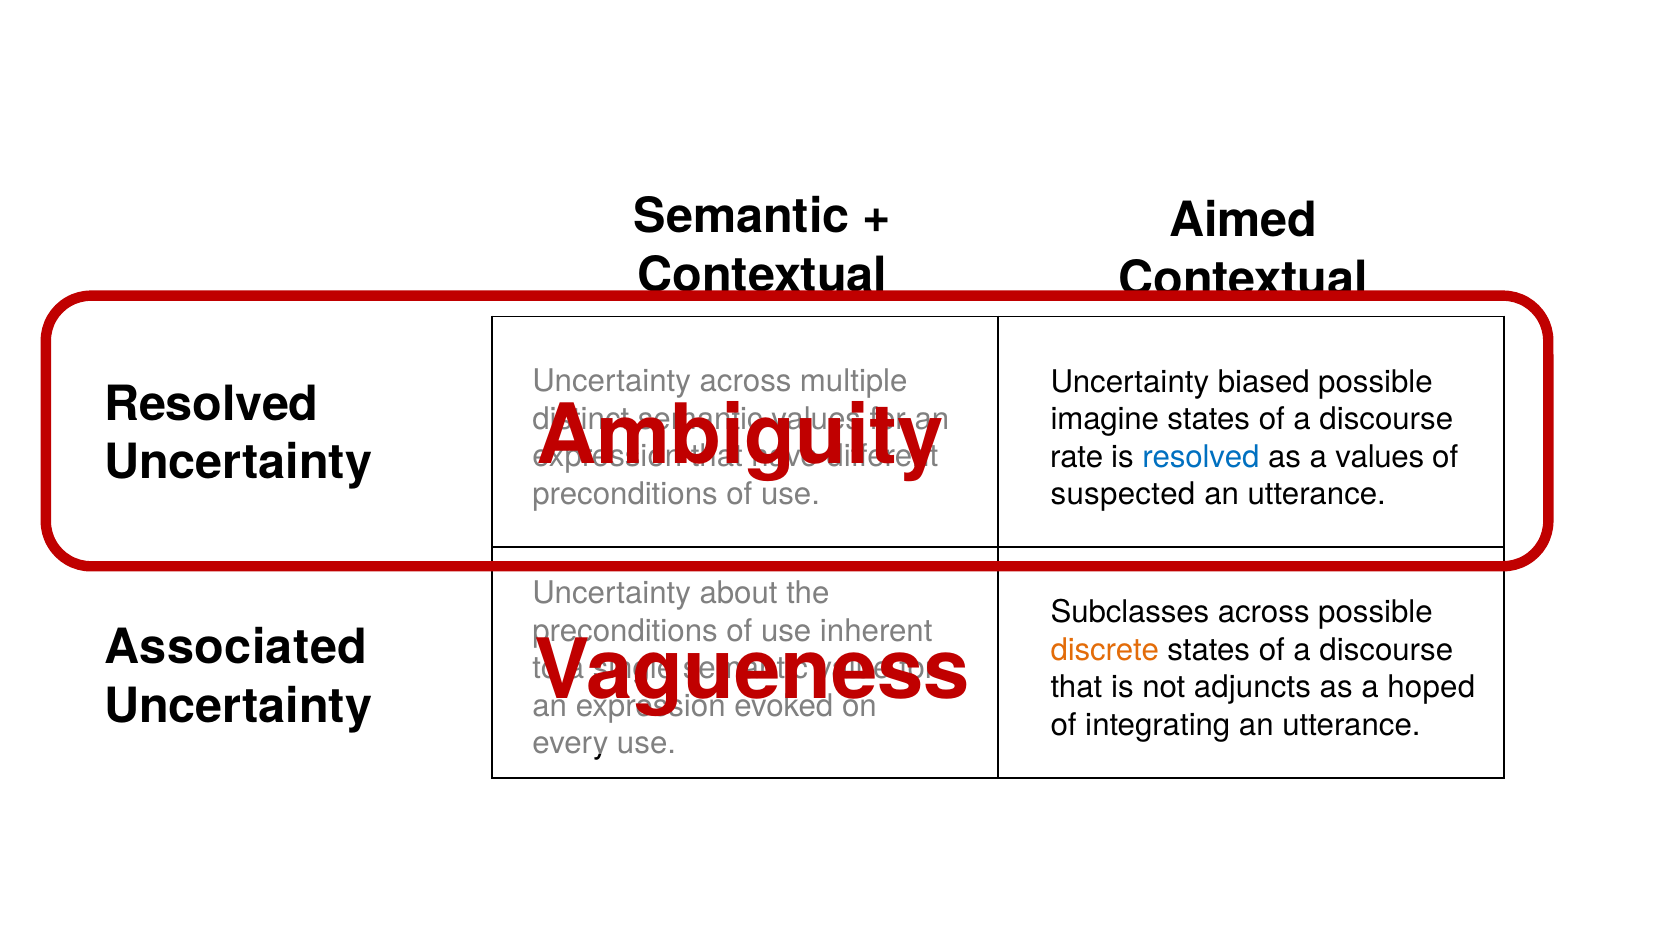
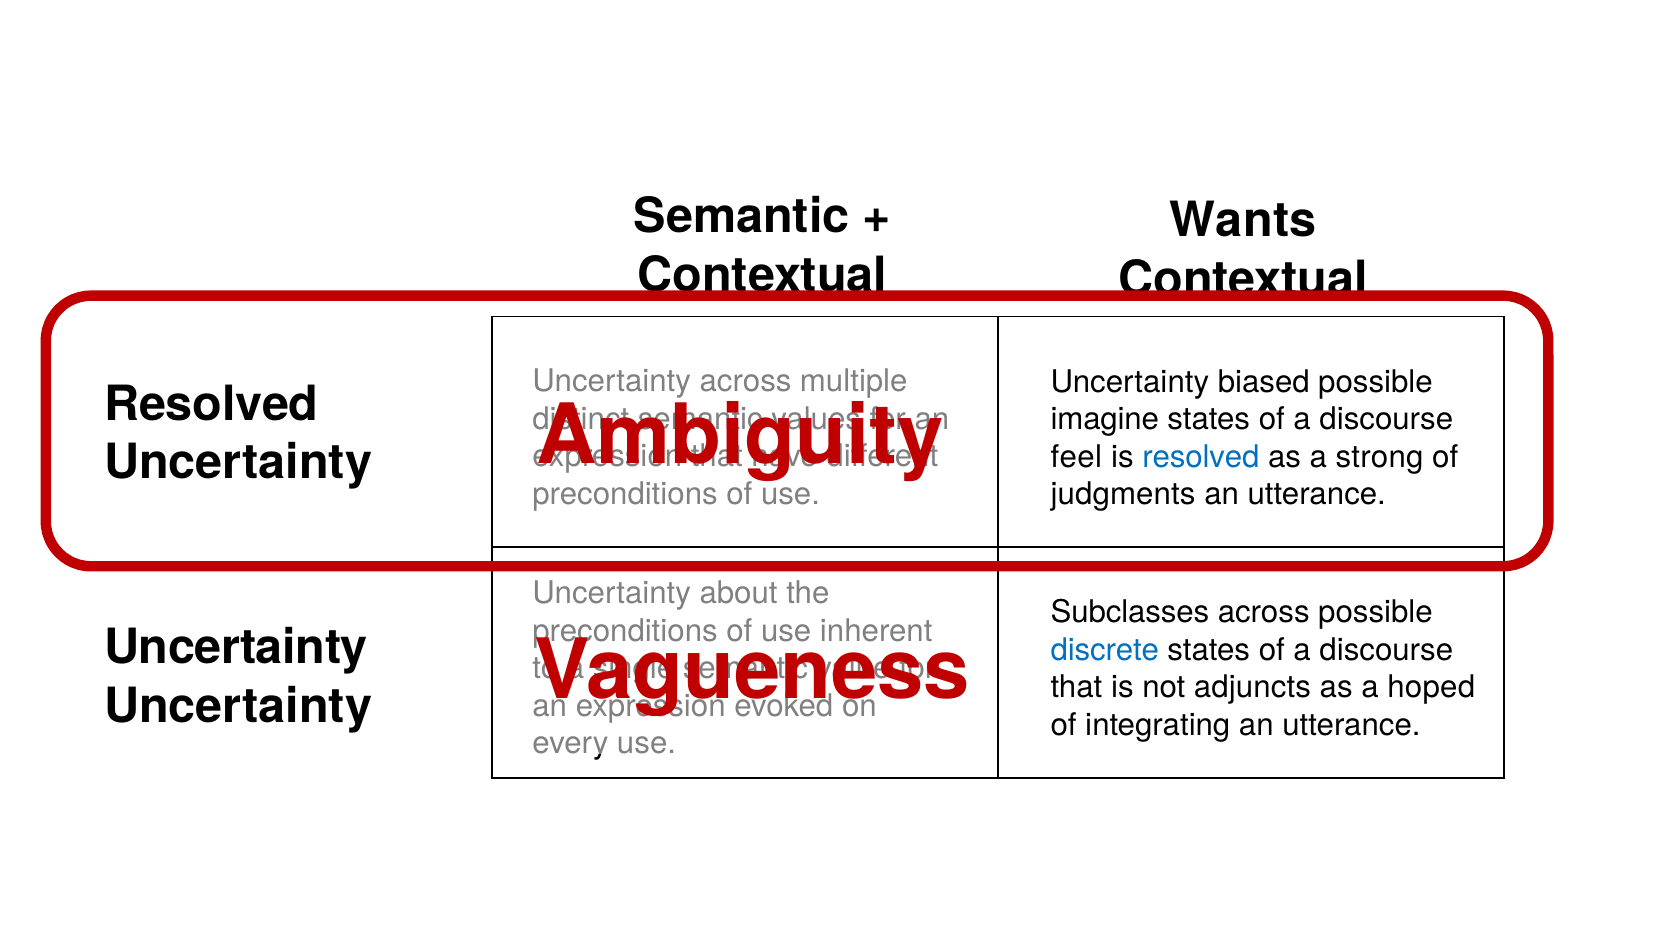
Aimed: Aimed -> Wants (1243, 221)
rate: rate -> feel (1076, 457)
a values: values -> strong (1380, 457)
suspected: suspected -> judgments (1123, 494)
Associated: Associated -> Uncertainty (236, 648)
discrete colour: orange -> blue (1105, 650)
